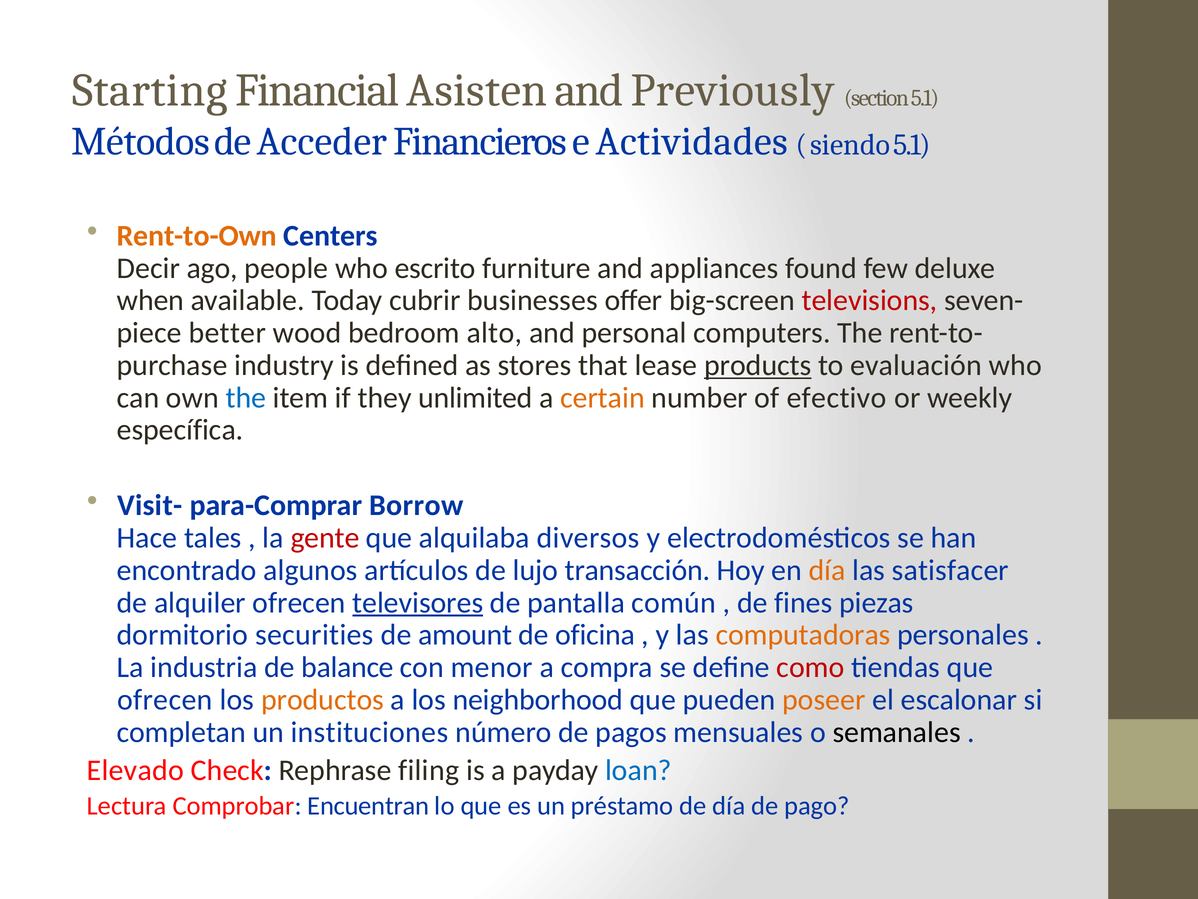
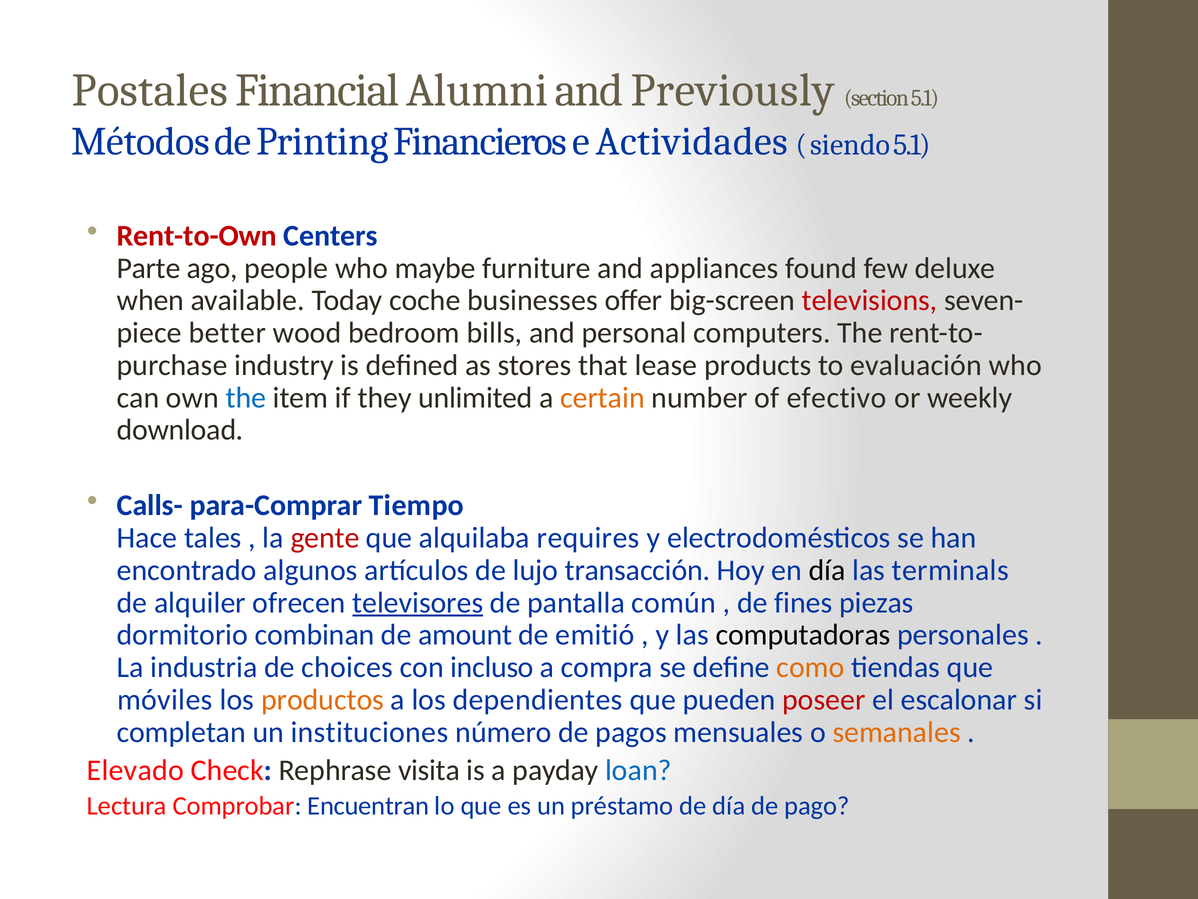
Starting: Starting -> Postales (150, 90)
Asisten: Asisten -> Alumni (477, 90)
Acceder: Acceder -> Printing (322, 142)
Rent-to-Own colour: orange -> red (197, 236)
Decir: Decir -> Parte (149, 268)
escrito: escrito -> maybe (435, 268)
cubrir: cubrir -> coche (425, 300)
alto: alto -> bills (495, 333)
products underline: present -> none (758, 365)
específica: específica -> download (180, 430)
Visit-: Visit- -> Calls- (150, 505)
Borrow: Borrow -> Tiempo (416, 505)
diversos: diversos -> requires (588, 538)
día colour: orange -> black (827, 570)
satisfacer: satisfacer -> terminals (950, 570)
securities: securities -> combinan (315, 635)
oficina: oficina -> emitió (595, 635)
computadoras colour: orange -> black (803, 635)
balance: balance -> choices (347, 667)
menor: menor -> incluso (492, 667)
como colour: red -> orange (810, 667)
ofrecen: ofrecen -> móviles (165, 699)
neighborhood: neighborhood -> dependientes (538, 699)
poseer colour: orange -> red (824, 699)
semanales colour: black -> orange (897, 732)
filing: filing -> visita (429, 770)
